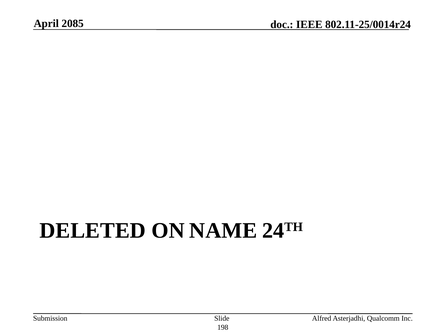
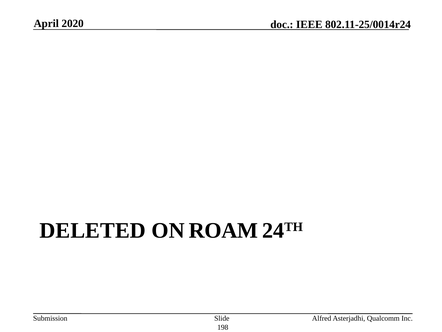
2085: 2085 -> 2020 (73, 23)
NAME: NAME -> ROAM (223, 230)
